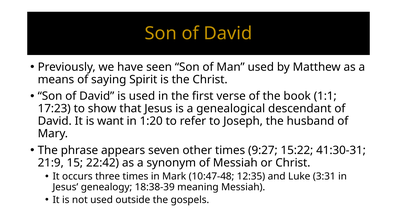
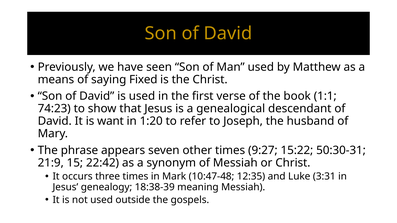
Spirit: Spirit -> Fixed (143, 80)
17:23: 17:23 -> 74:23 (54, 109)
41:30-31: 41:30-31 -> 50:30-31 (341, 150)
